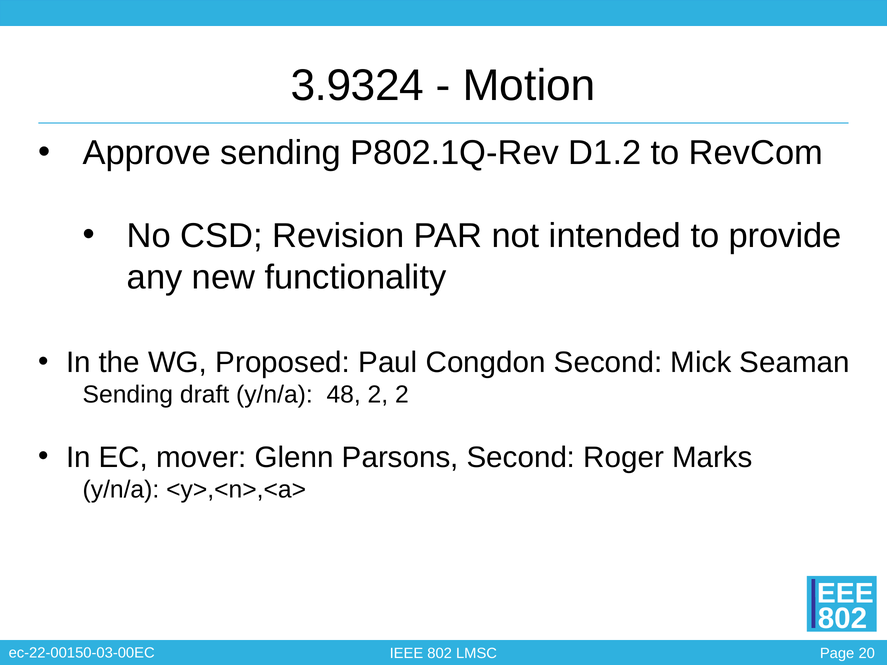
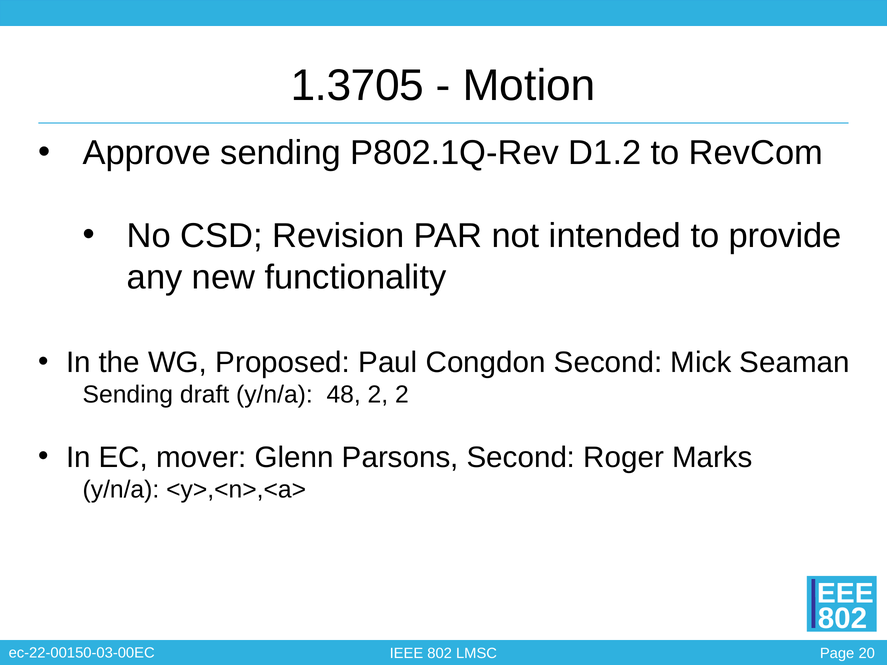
3.9324: 3.9324 -> 1.3705 (357, 86)
